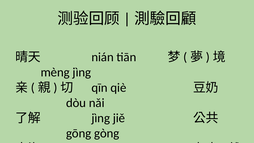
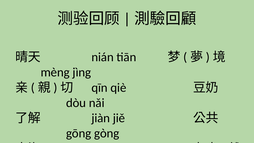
jìng: jìng -> jiàn (101, 118)
